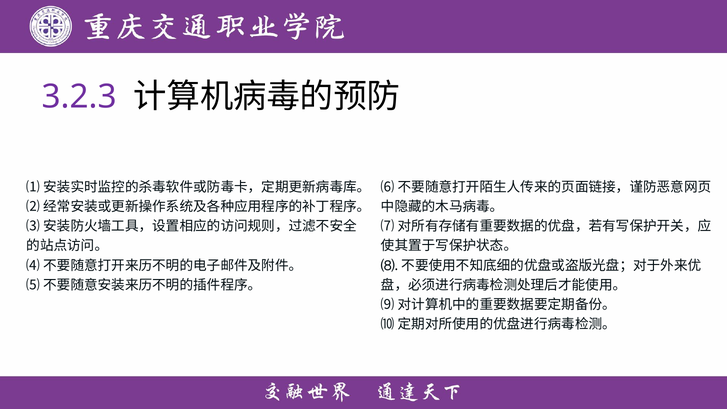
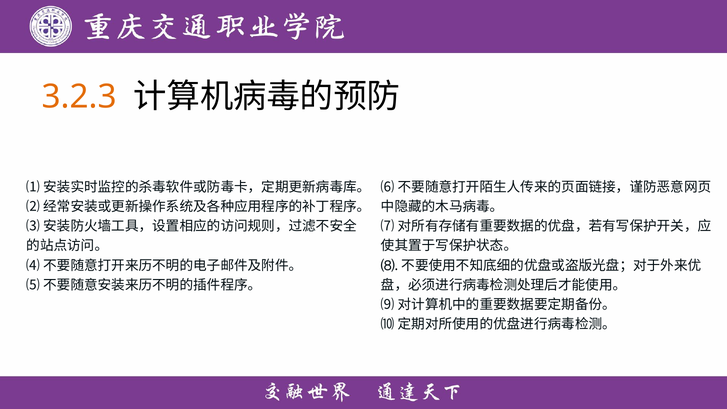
3.2.3 colour: purple -> orange (79, 97)
